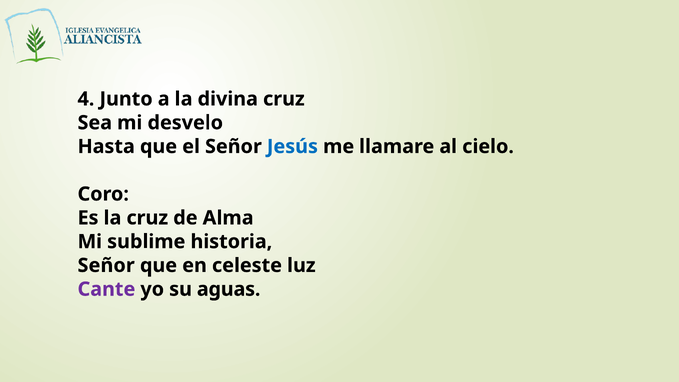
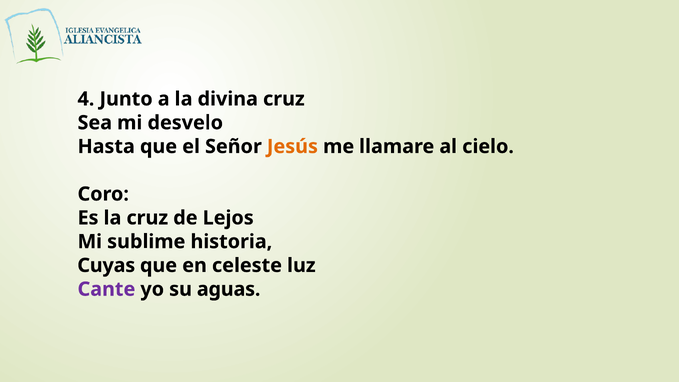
Jesús colour: blue -> orange (292, 146)
Alma: Alma -> Lejos (228, 218)
Señor: Señor -> Cuyas (106, 265)
